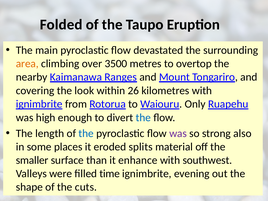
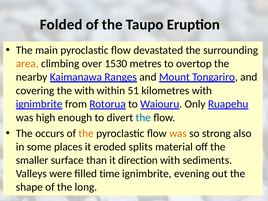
3500: 3500 -> 1530 (116, 64)
the look: look -> with (84, 91)
26: 26 -> 51 (133, 91)
length: length -> occurs (50, 133)
the colour: blue -> orange (86, 133)
was colour: purple -> orange (178, 133)
enhance: enhance -> direction (138, 160)
southwest: southwest -> sediments (207, 160)
cuts: cuts -> long (86, 187)
